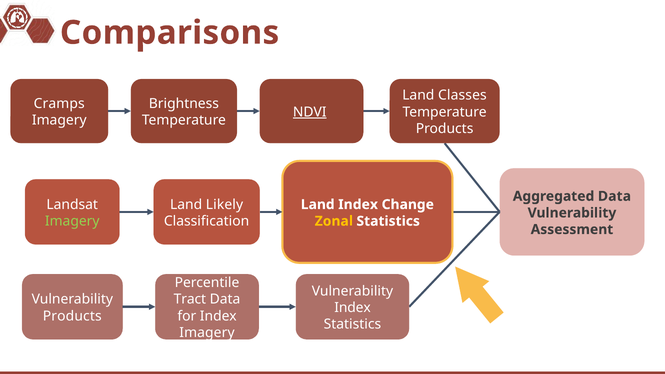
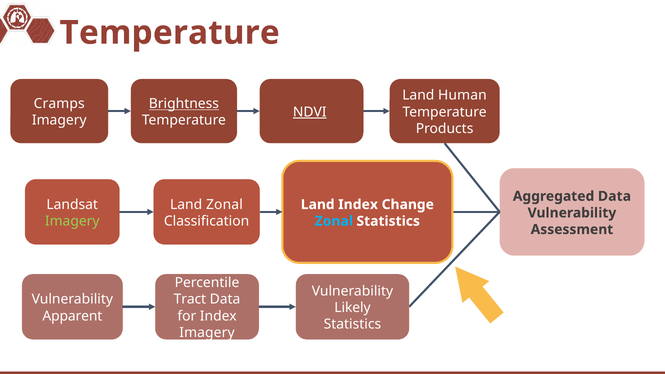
Comparisons: Comparisons -> Temperature (170, 33)
Classes: Classes -> Human (462, 95)
Brightness underline: none -> present (184, 104)
Land Likely: Likely -> Zonal (224, 205)
Zonal colour: yellow -> light blue (334, 221)
Index: Index -> Likely (352, 308)
Products: Products -> Apparent (72, 316)
